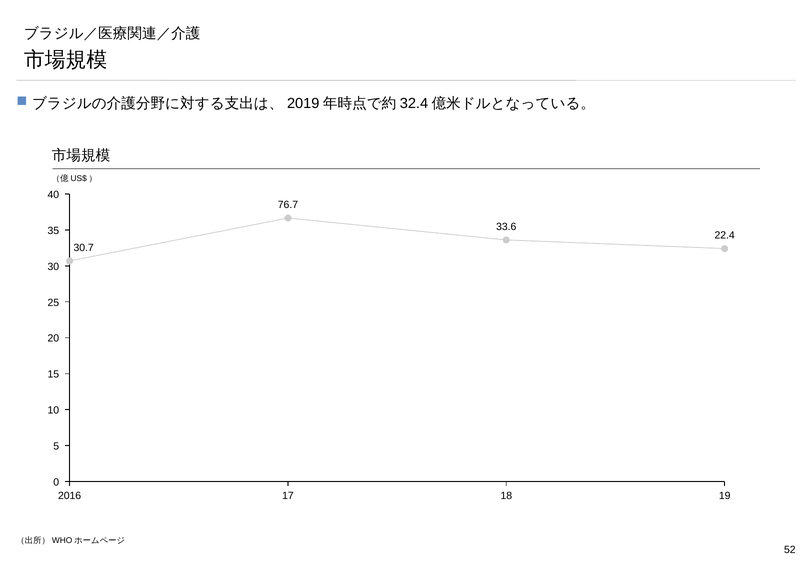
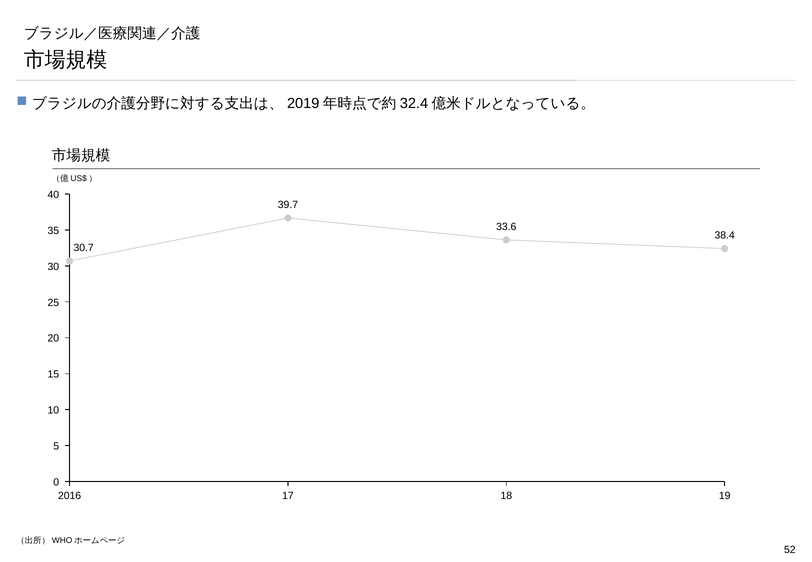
76.7: 76.7 -> 39.7 (288, 205)
22.4: 22.4 -> 38.4 (725, 235)
